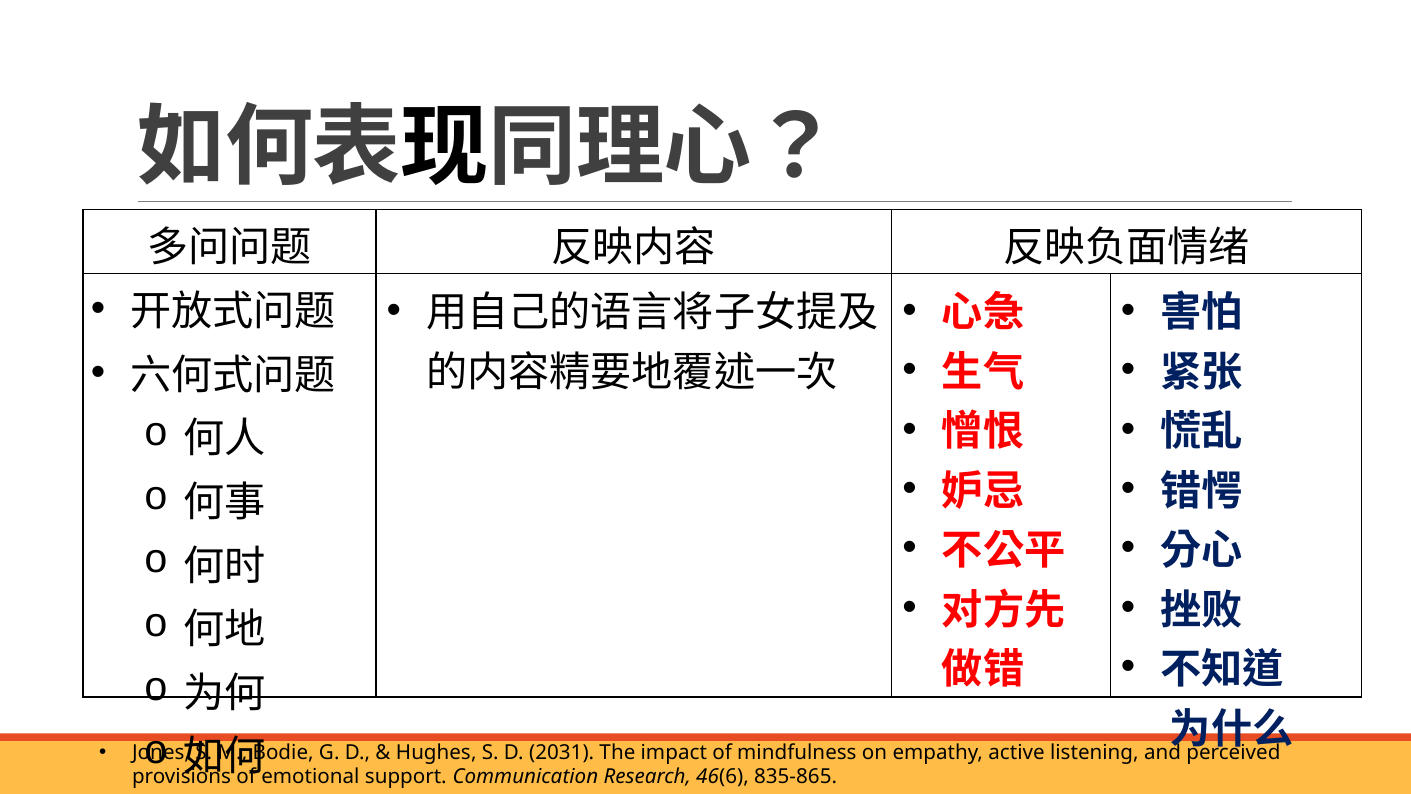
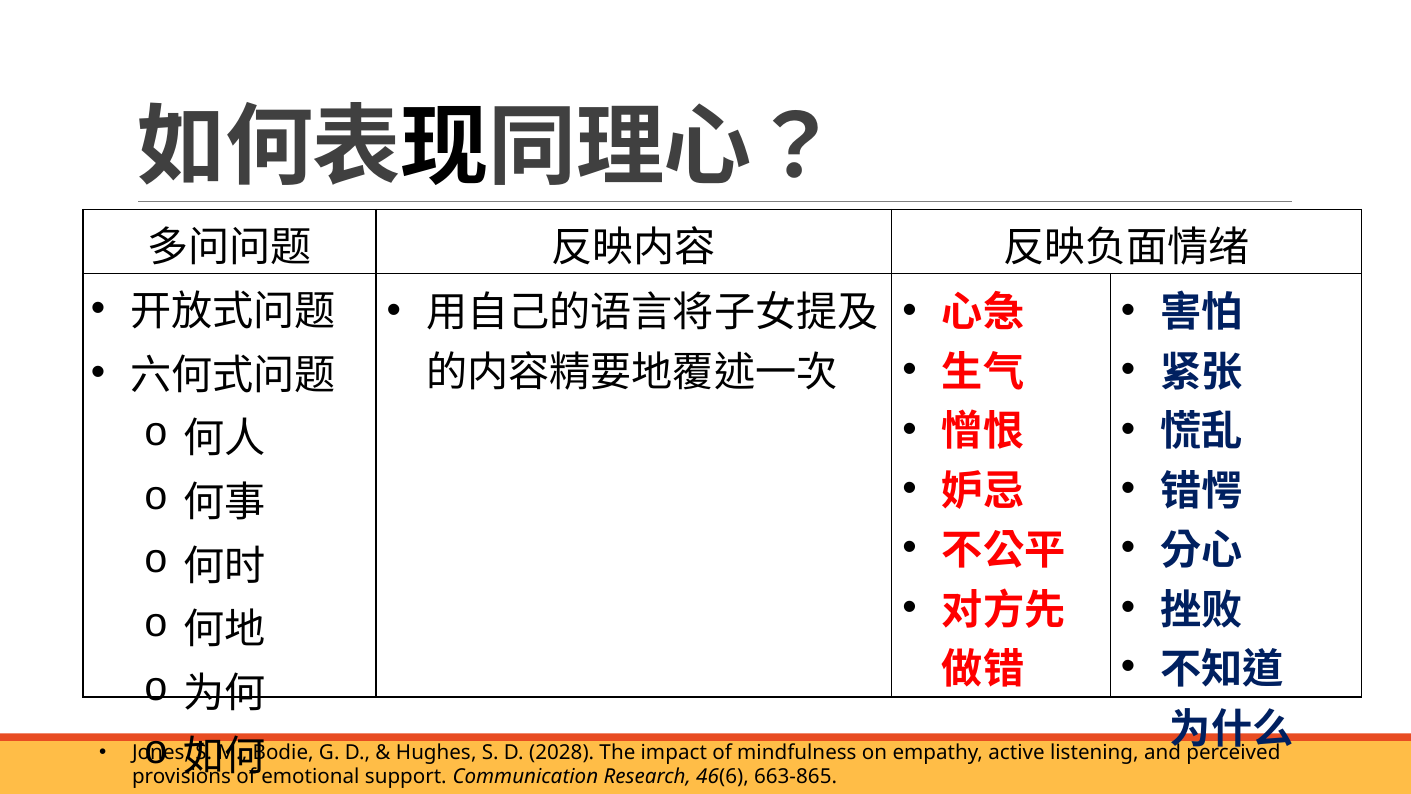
2031: 2031 -> 2028 (562, 752)
835-865: 835-865 -> 663-865 (796, 777)
